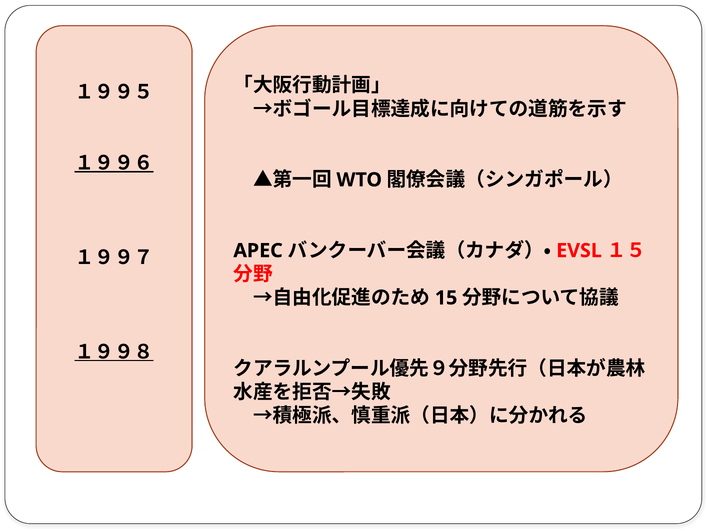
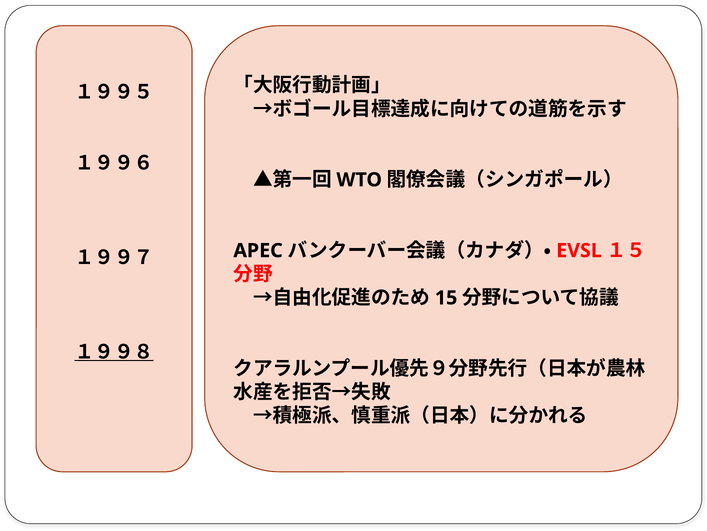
１９９６ underline: present -> none (114, 163)
